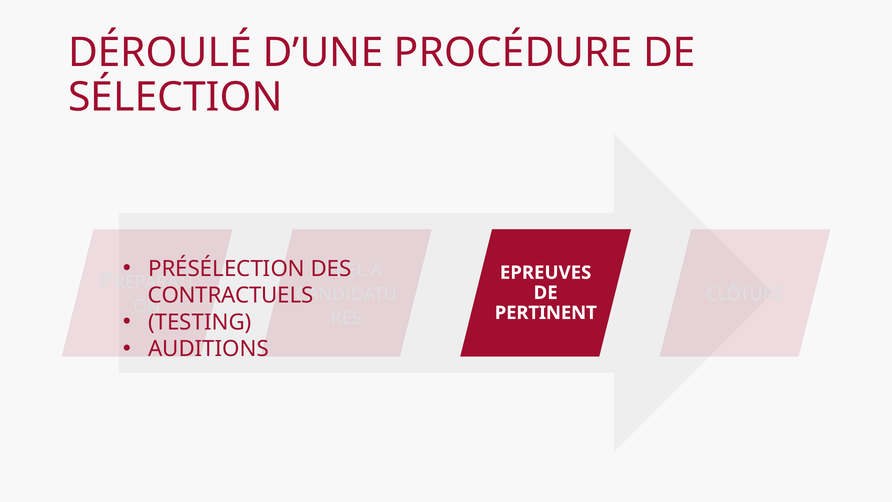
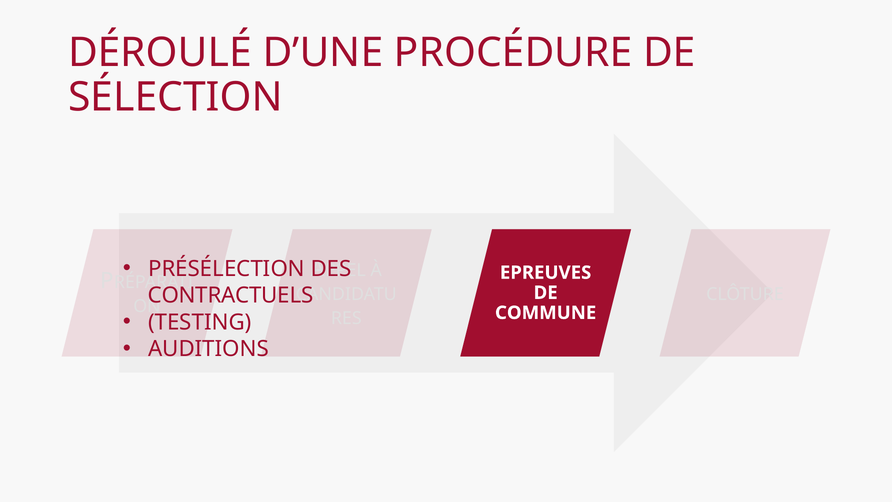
PERTINENT: PERTINENT -> COMMUNE (546, 313)
